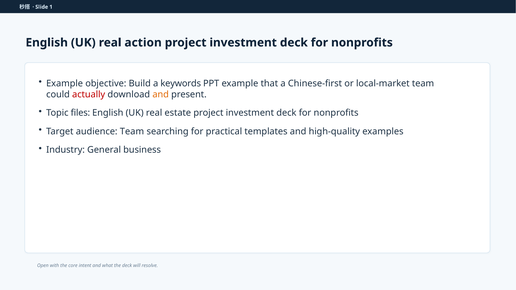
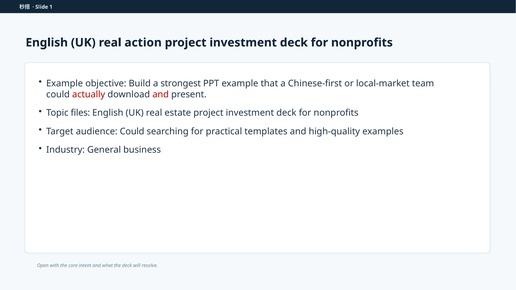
keywords: keywords -> strongest (181, 84)
and colour: orange -> red (161, 94)
audience Team: Team -> Could (132, 131)
